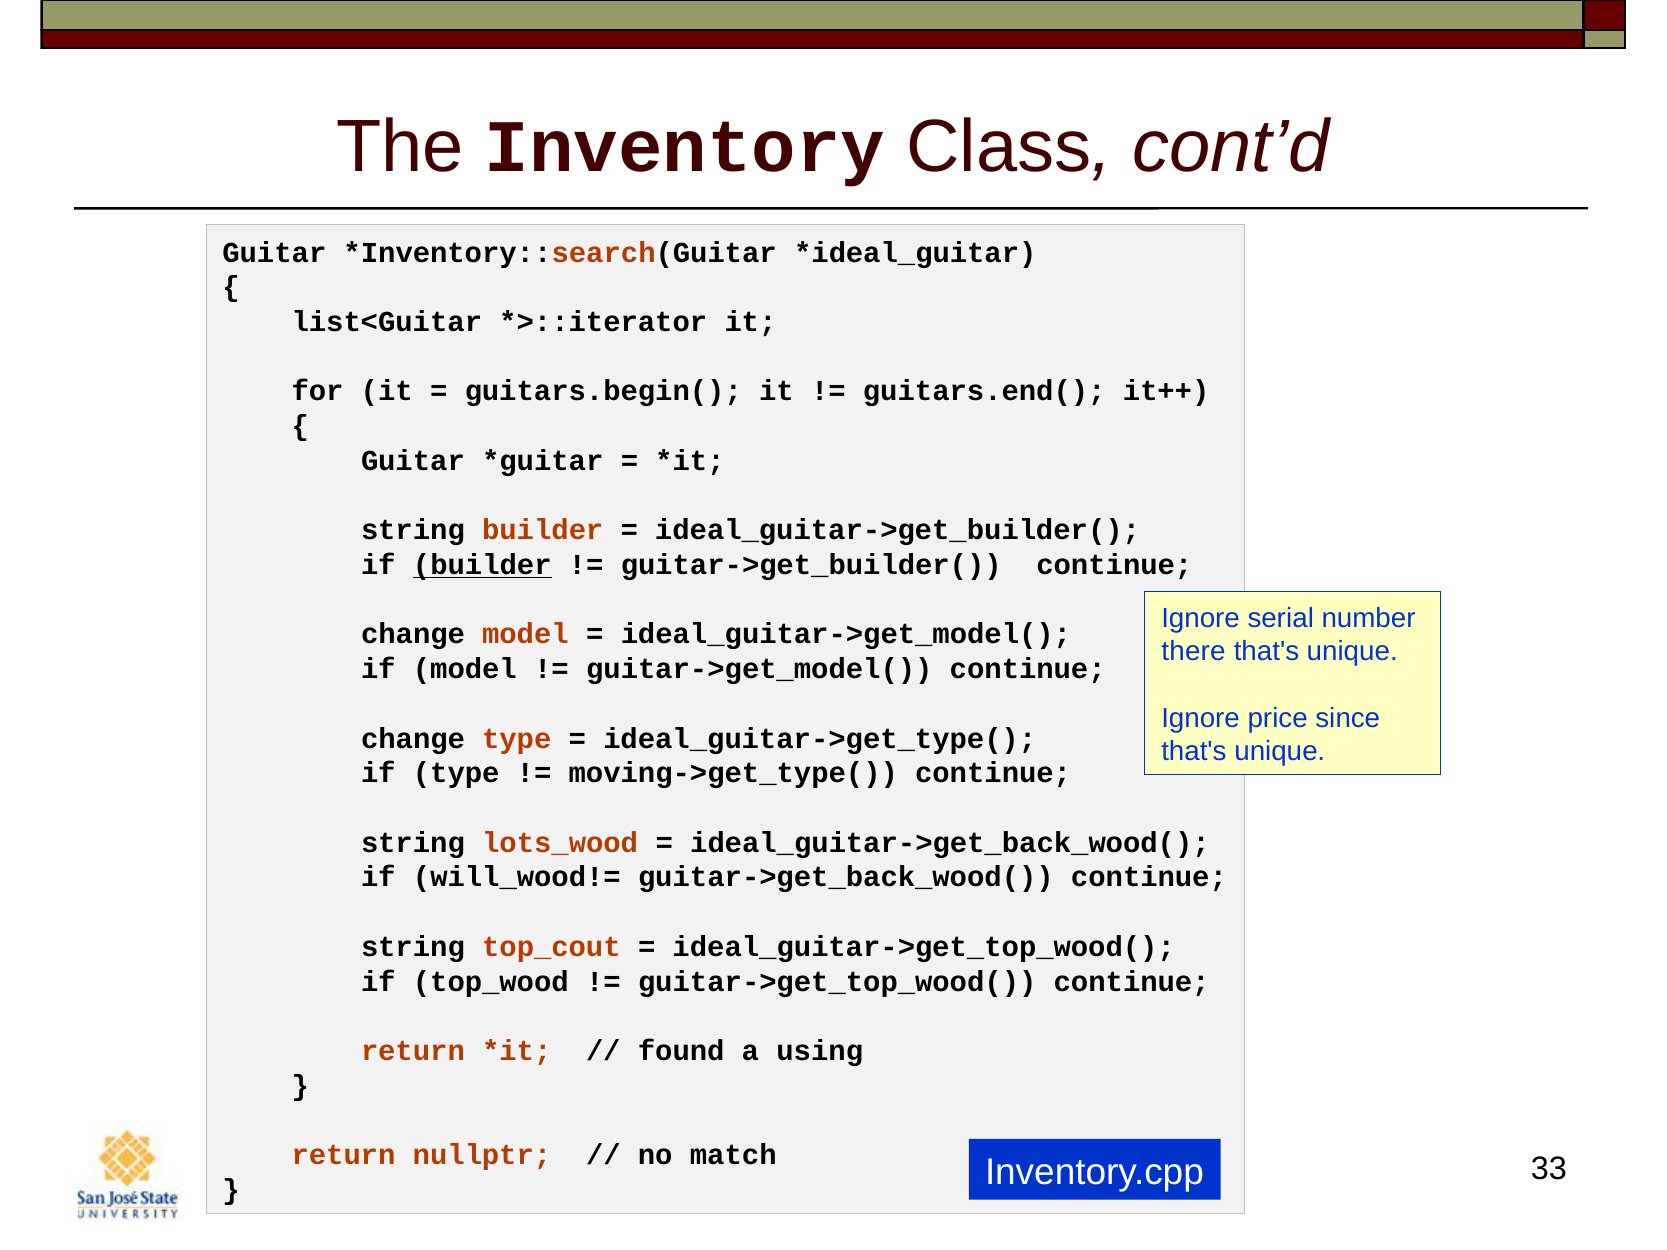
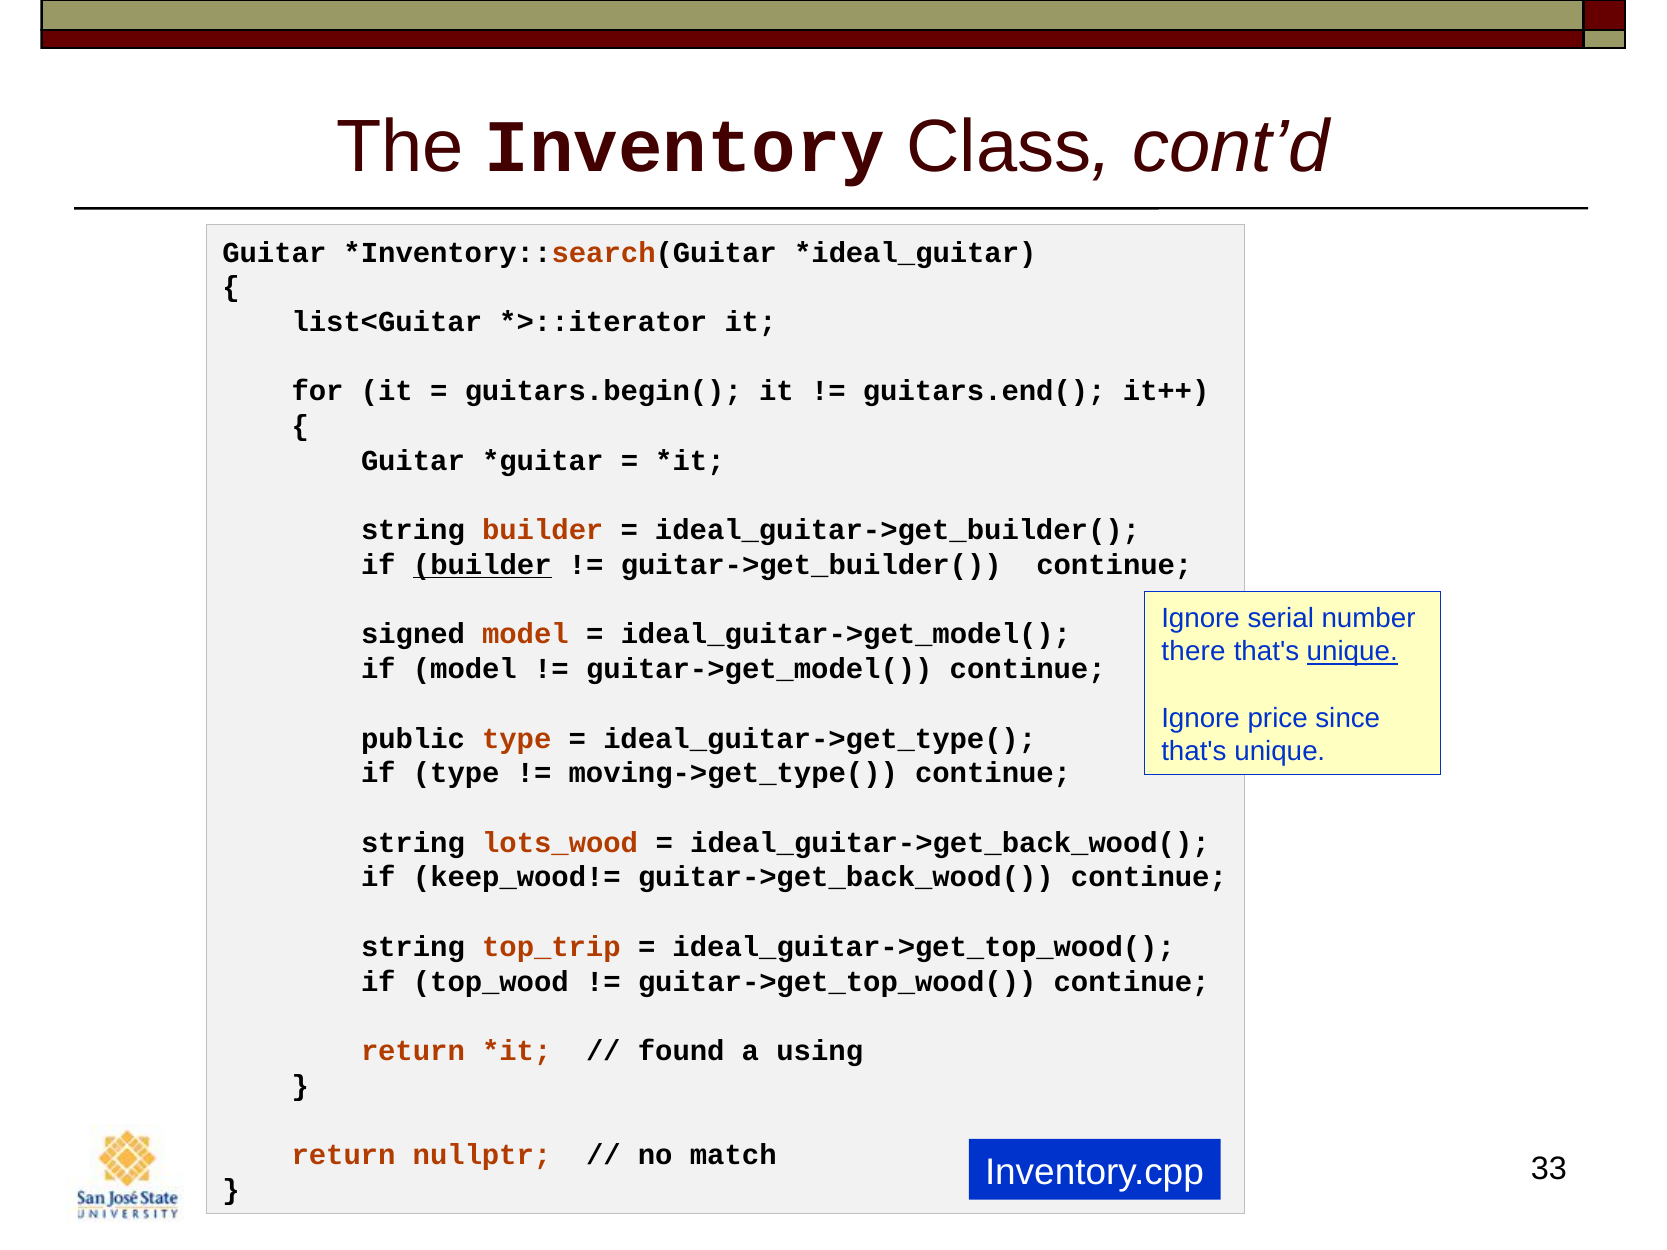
change: change -> signed (413, 634)
unique underline: none -> present (1352, 652)
change: change -> public (413, 739)
will_wood!=: will_wood!= -> keep_wood!= (517, 878)
top_cout: top_cout -> top_trip (551, 947)
